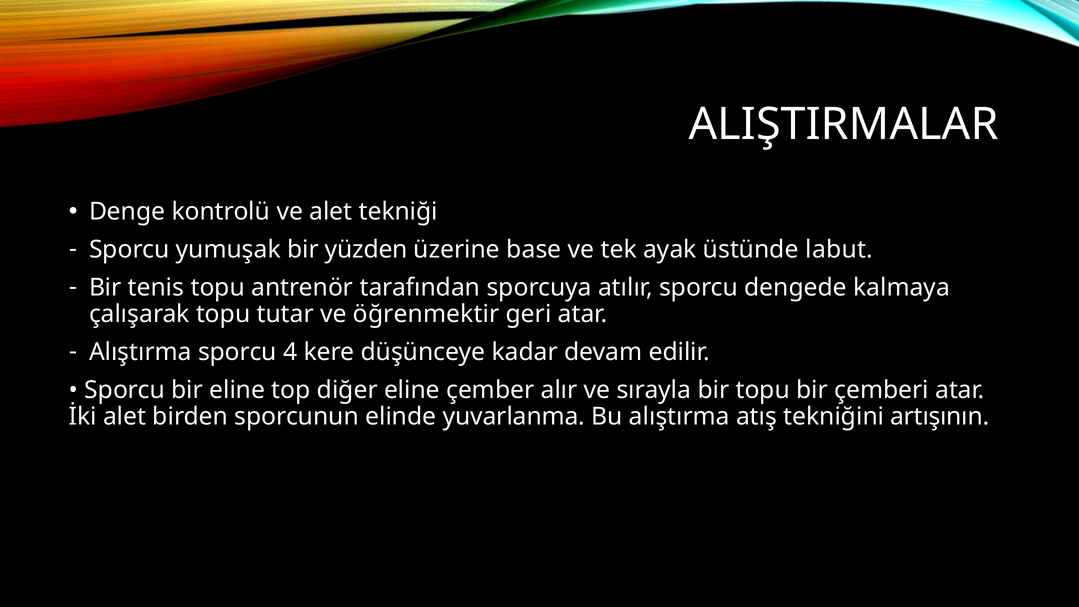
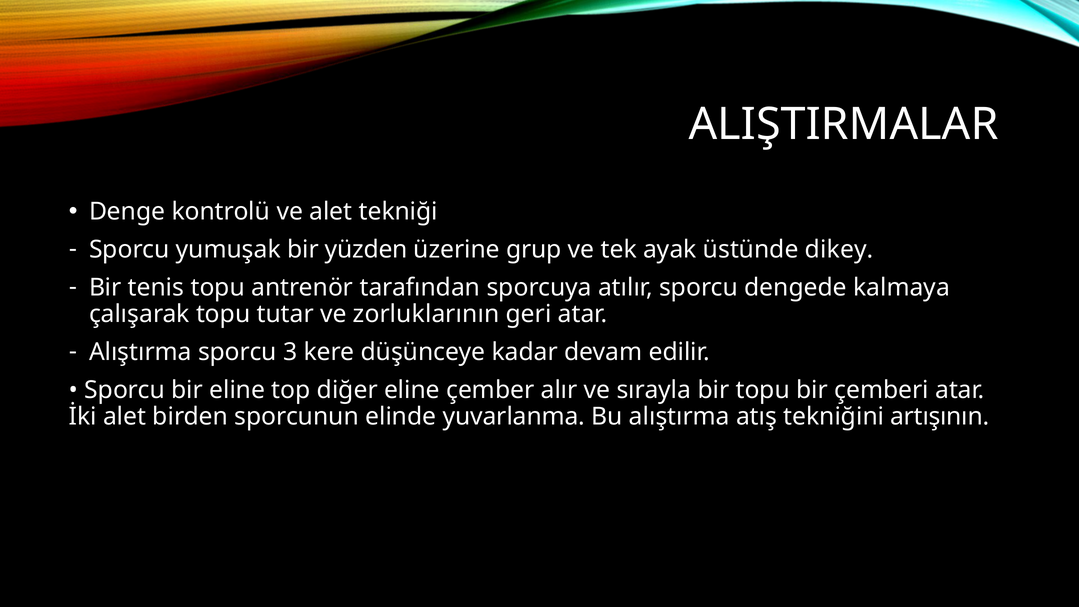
base: base -> grup (534, 249)
labut: labut -> dikey (839, 249)
öğrenmektir: öğrenmektir -> zorluklarının (426, 314)
4: 4 -> 3 (290, 352)
